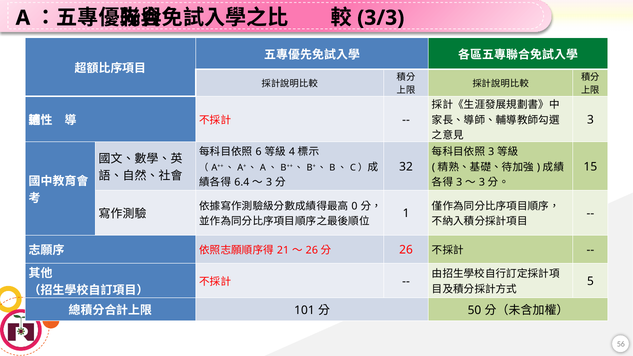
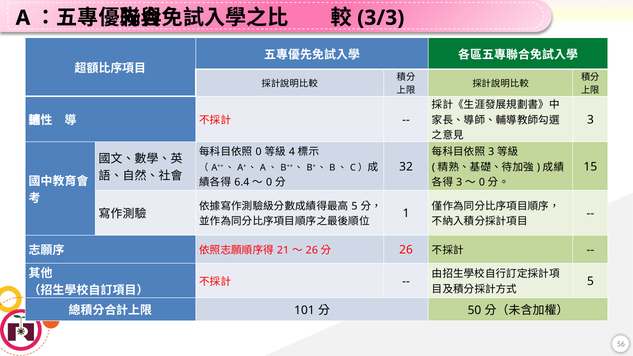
6: 6 -> 0 (259, 152)
3: 3 -> 0 (269, 182)
3: 3 -> 0 (482, 182)
0: 0 -> 5 (355, 206)
